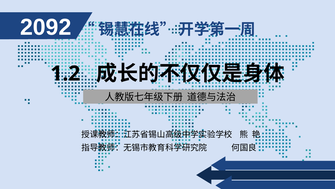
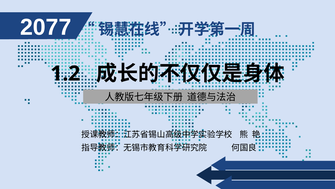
2092: 2092 -> 2077 (46, 27)
